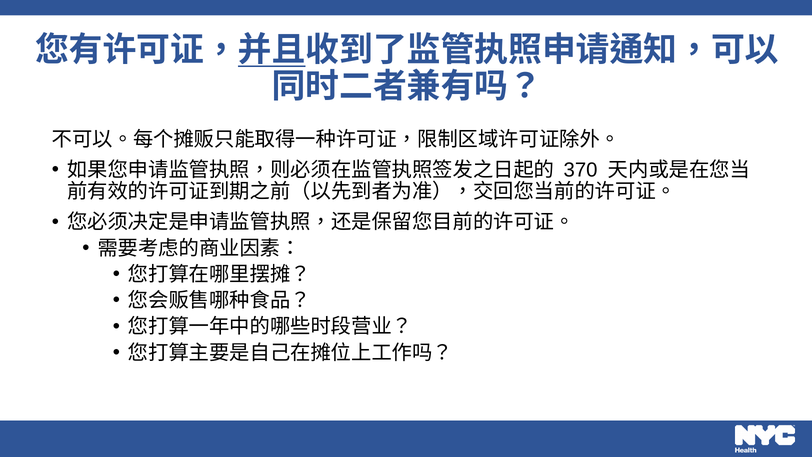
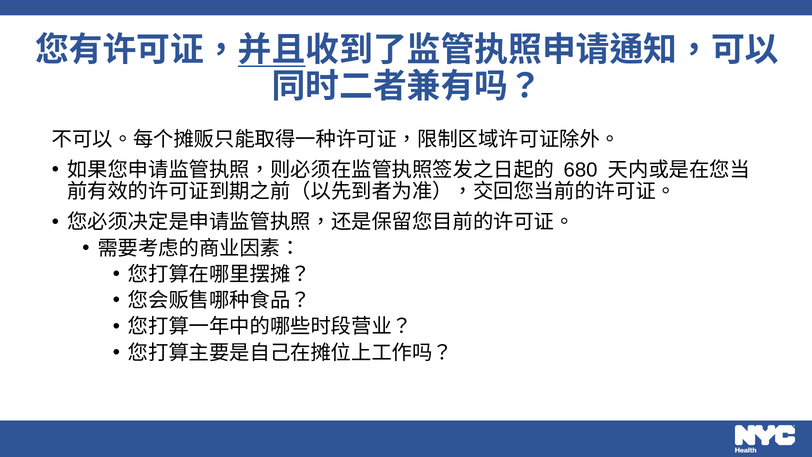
370: 370 -> 680 (581, 170)
